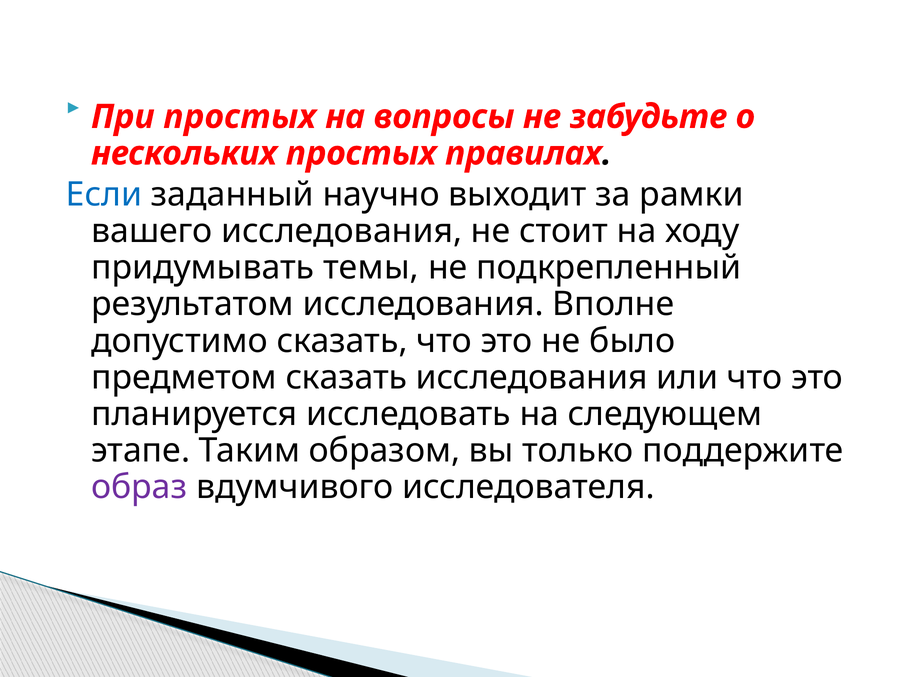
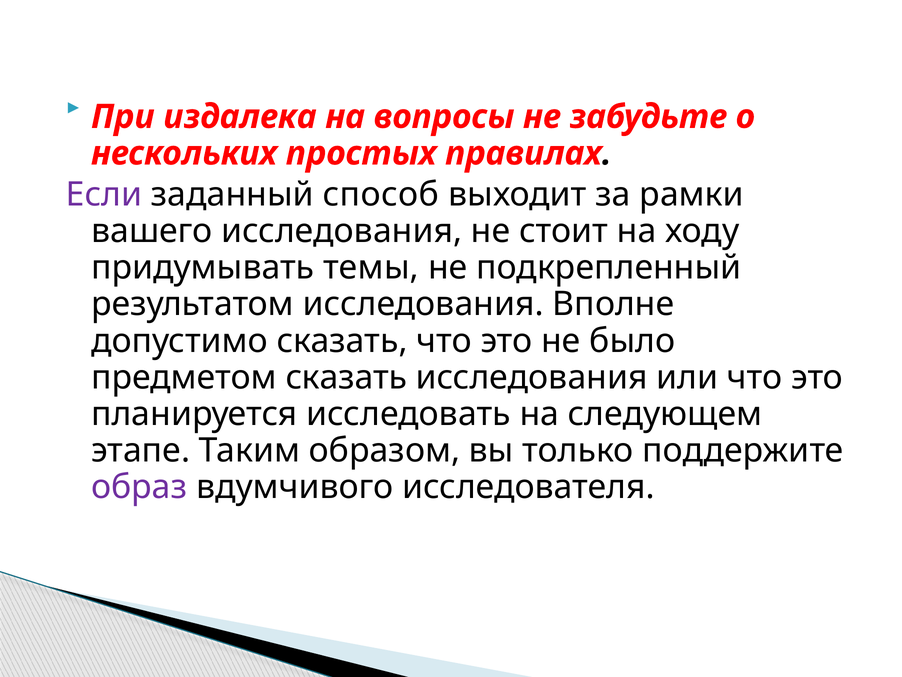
При простых: простых -> издалека (240, 117)
Если colour: blue -> purple (104, 194)
научно: научно -> способ (381, 194)
